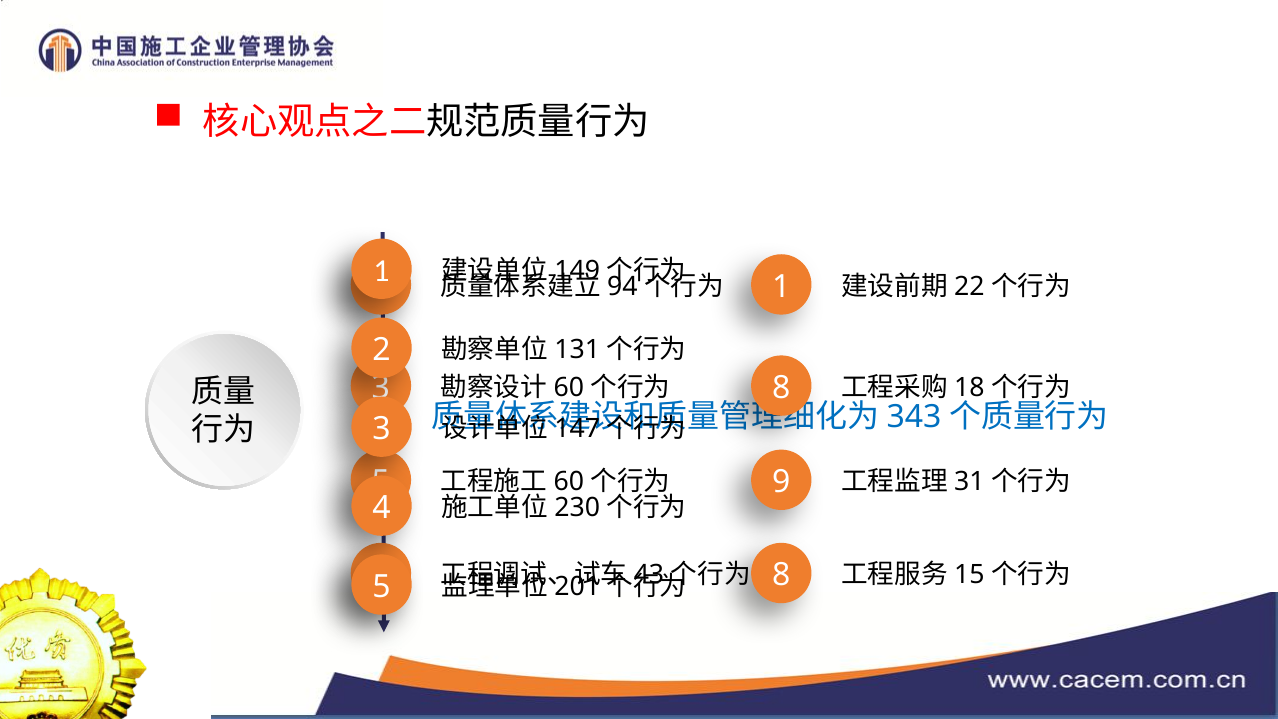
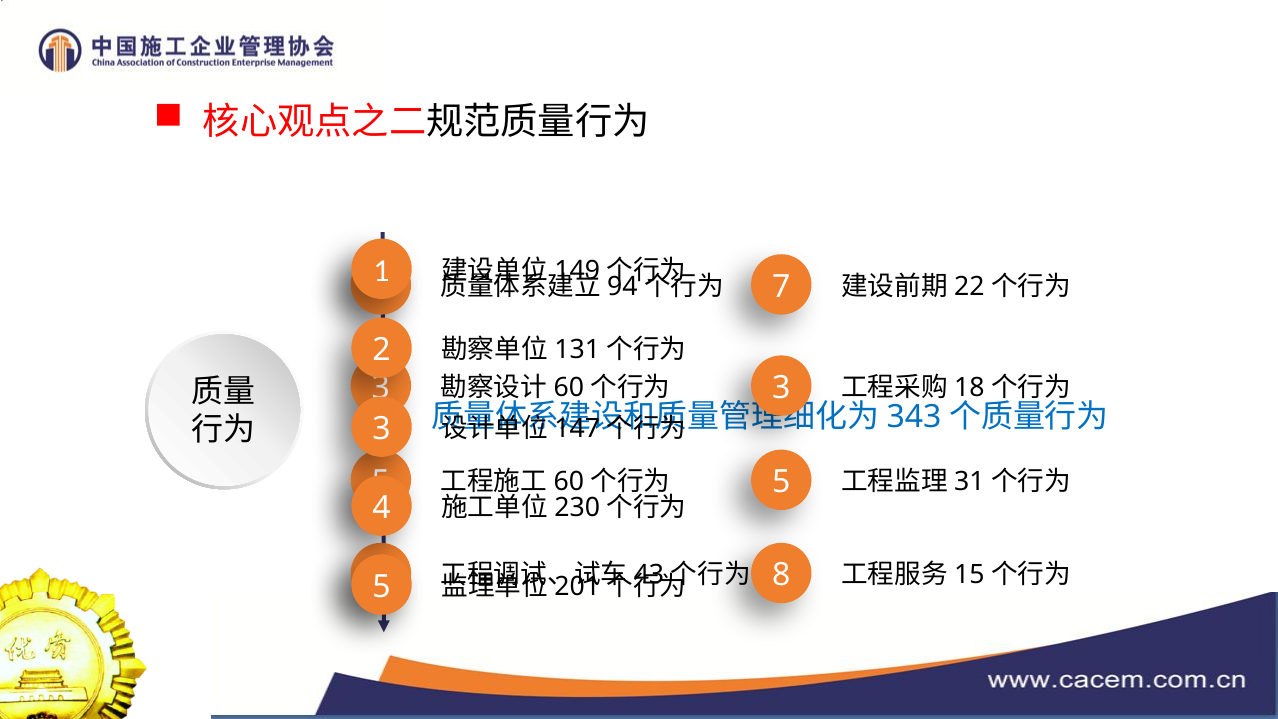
1: 1 -> 7 (781, 287)
8: 8 -> 3 (781, 388)
9: 9 -> 5 (781, 482)
